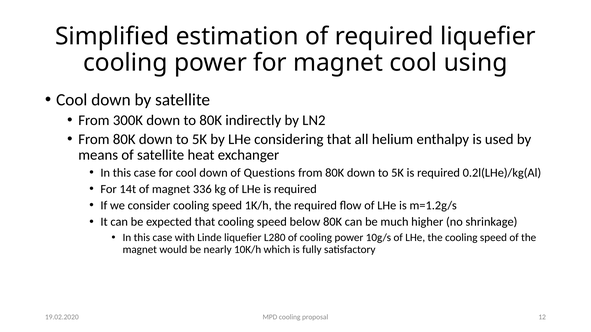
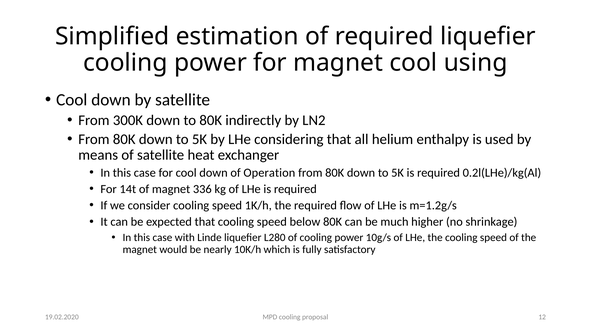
Questions: Questions -> Operation (269, 173)
